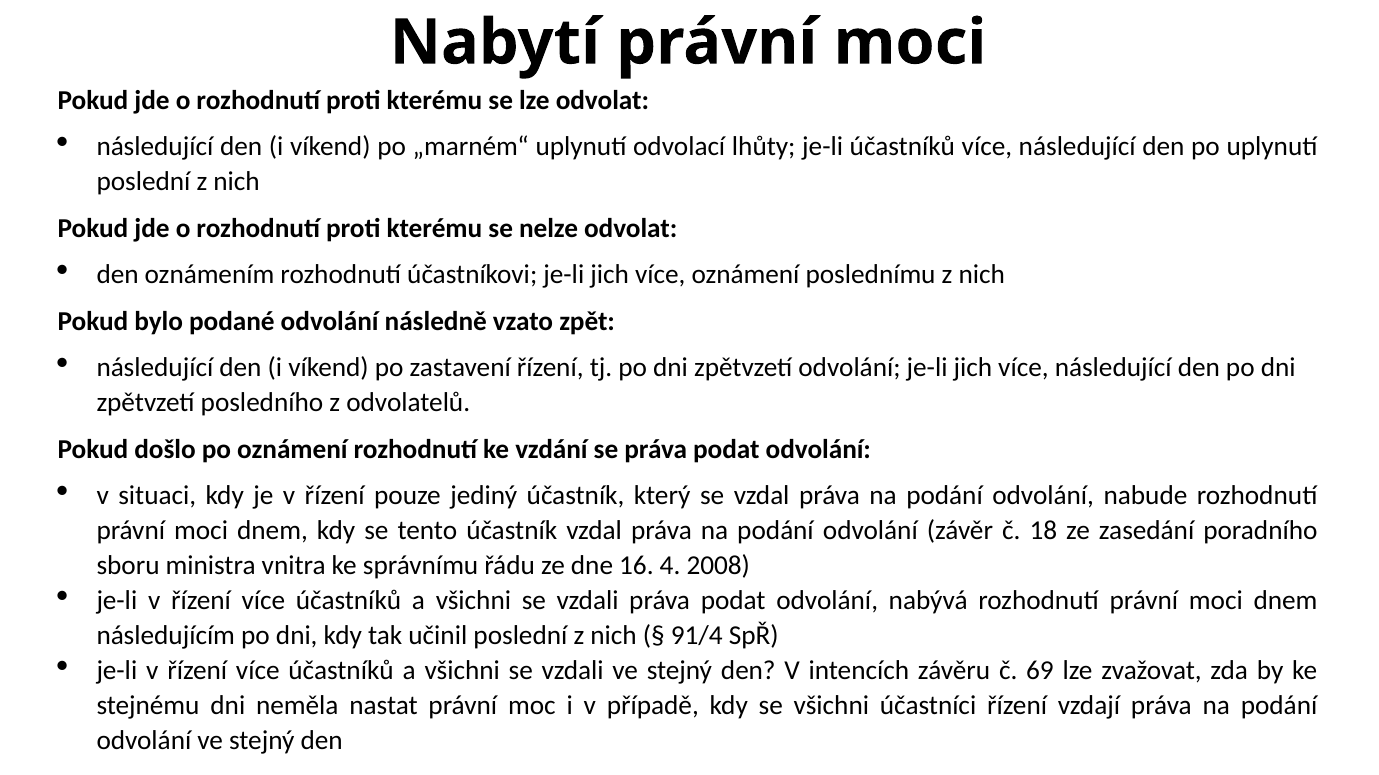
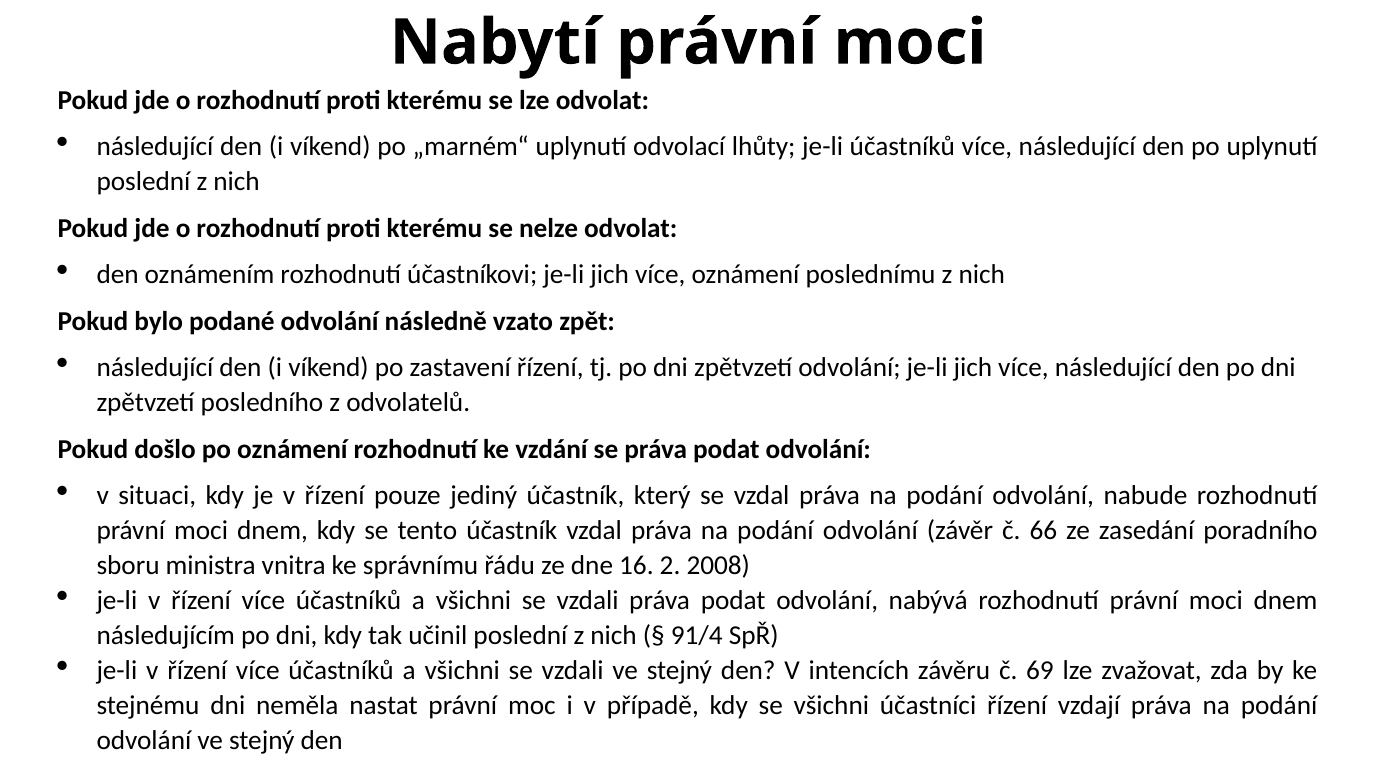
18: 18 -> 66 (1043, 531)
4: 4 -> 2 (670, 566)
